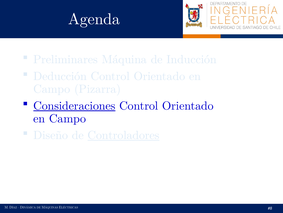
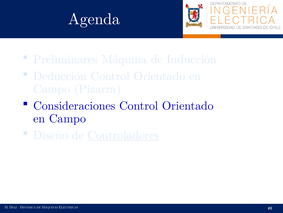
Consideraciones underline: present -> none (74, 105)
